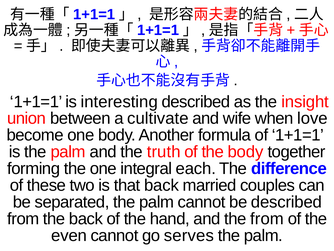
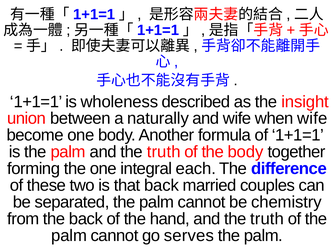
interesting: interesting -> wholeness (119, 102)
cultivate: cultivate -> naturally (158, 118)
when love: love -> wife (312, 118)
be described: described -> chemistry (286, 202)
hand and the from: from -> truth (267, 218)
even: even -> palm (69, 235)
